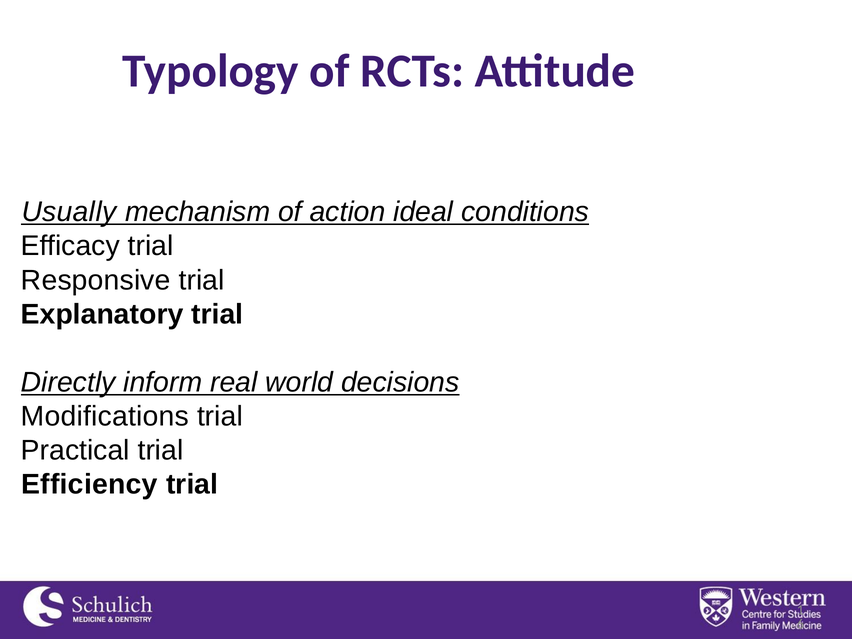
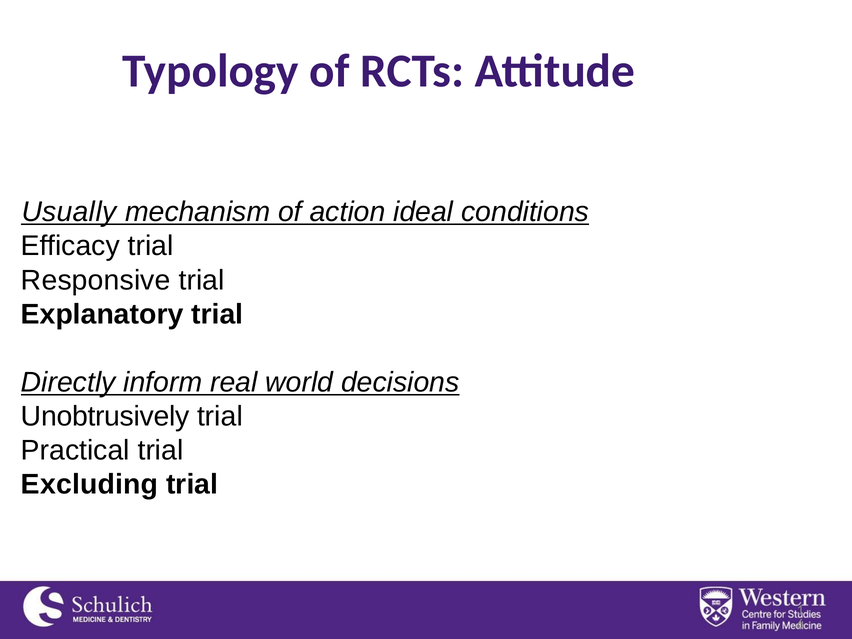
Modifications: Modifications -> Unobtrusively (105, 416)
Efficiency: Efficiency -> Excluding (89, 485)
